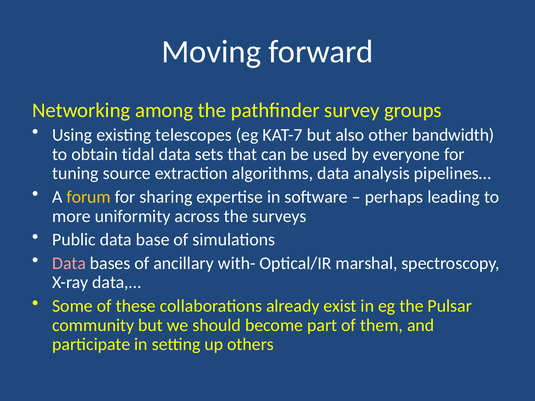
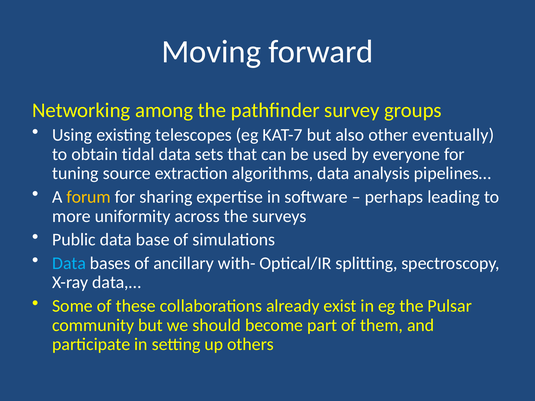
bandwidth: bandwidth -> eventually (453, 135)
Data colour: pink -> light blue (69, 263)
marshal: marshal -> splitting (367, 263)
